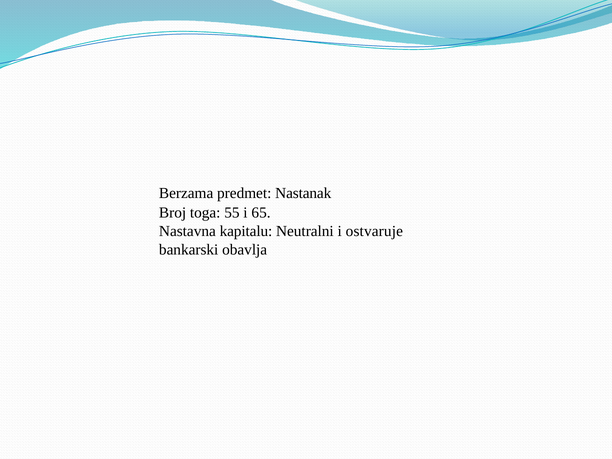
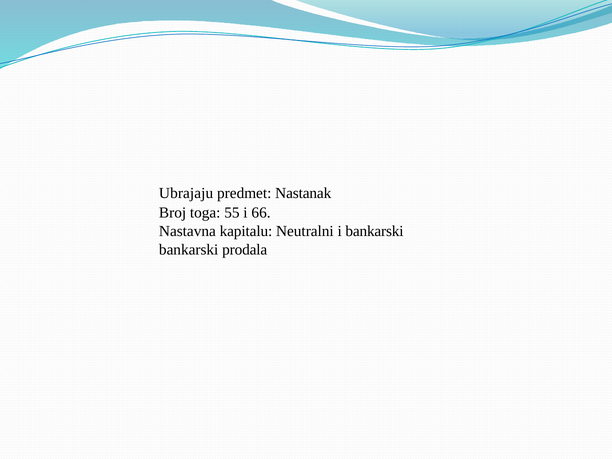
Berzama: Berzama -> Ubrajaju (186, 193)
65: 65 -> 66 (261, 213)
i ostvaruje: ostvaruje -> bankarski (374, 231)
obavlja: obavlja -> prodala (245, 250)
